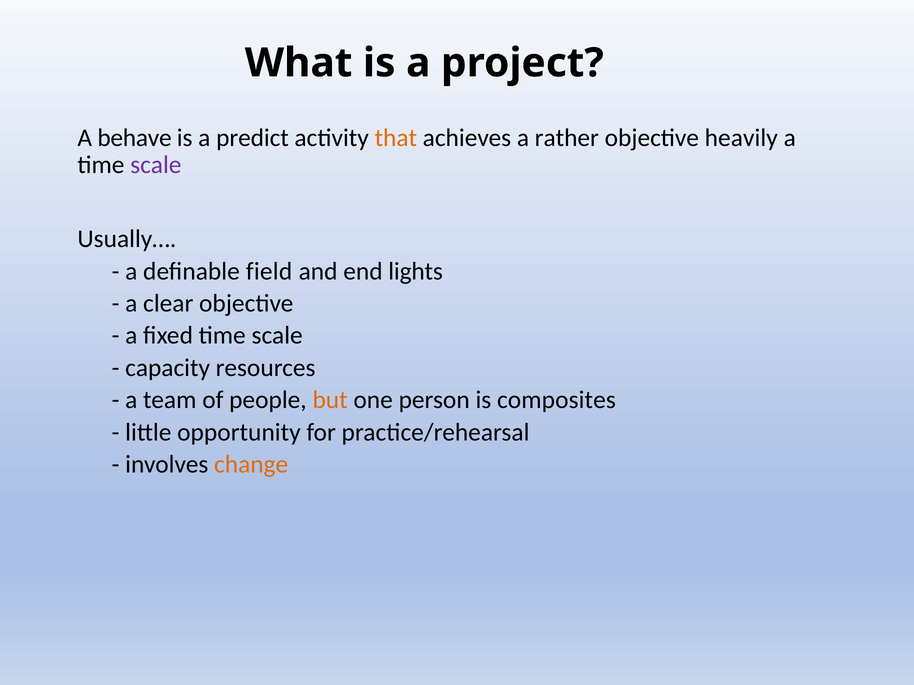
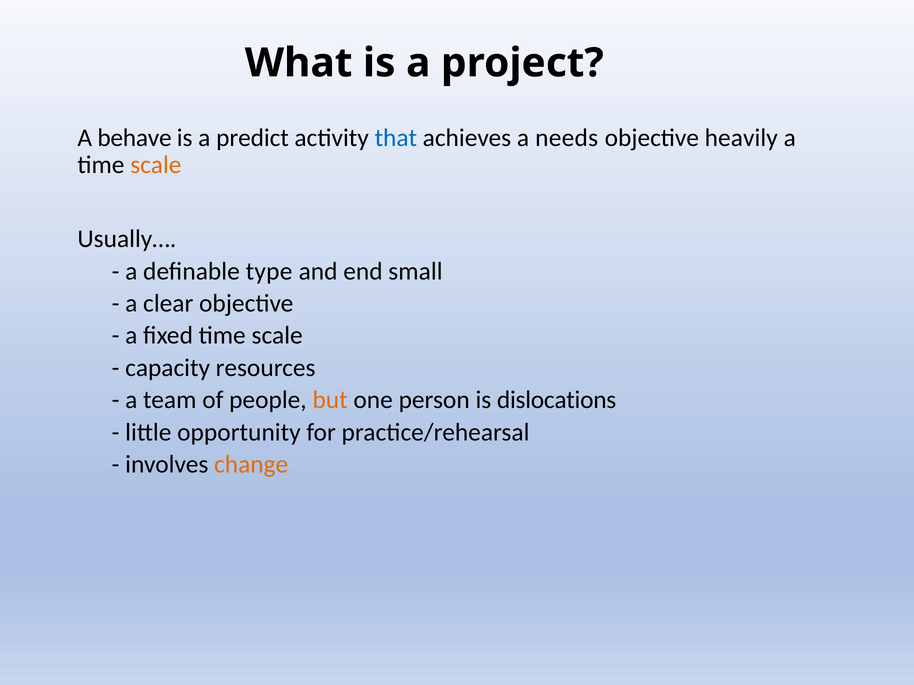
that colour: orange -> blue (396, 138)
rather: rather -> needs (567, 138)
scale colour: purple -> orange (156, 165)
field: field -> type (269, 271)
lights: lights -> small (415, 271)
composites: composites -> dislocations (557, 400)
